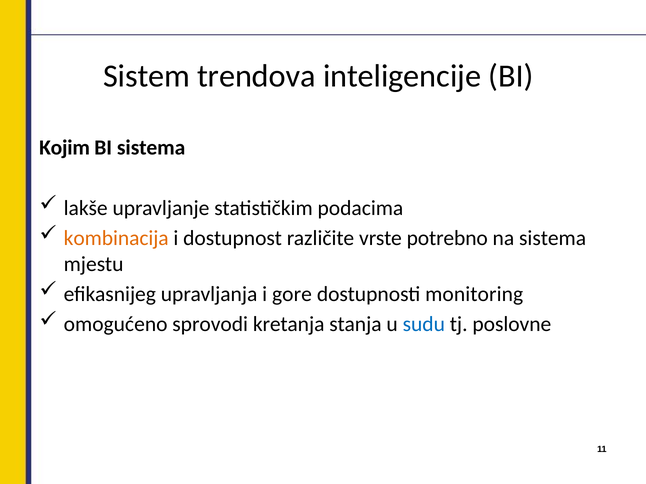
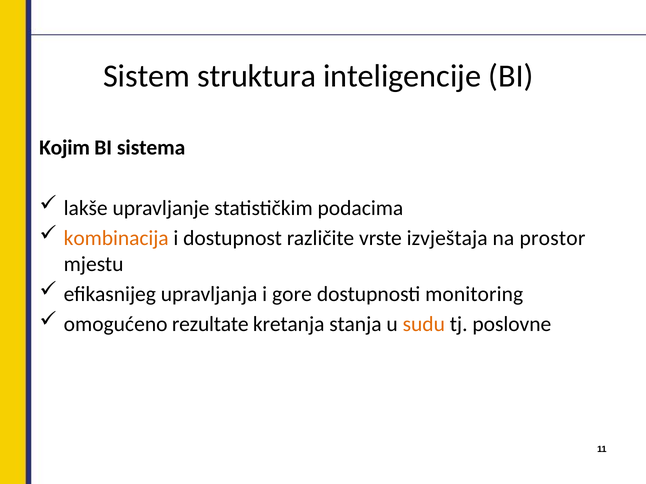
trendova: trendova -> struktura (257, 76)
potrebno: potrebno -> izvještaja (447, 238)
na sistema: sistema -> prostor (552, 238)
sprovodi: sprovodi -> rezultate (210, 325)
sudu colour: blue -> orange (424, 325)
